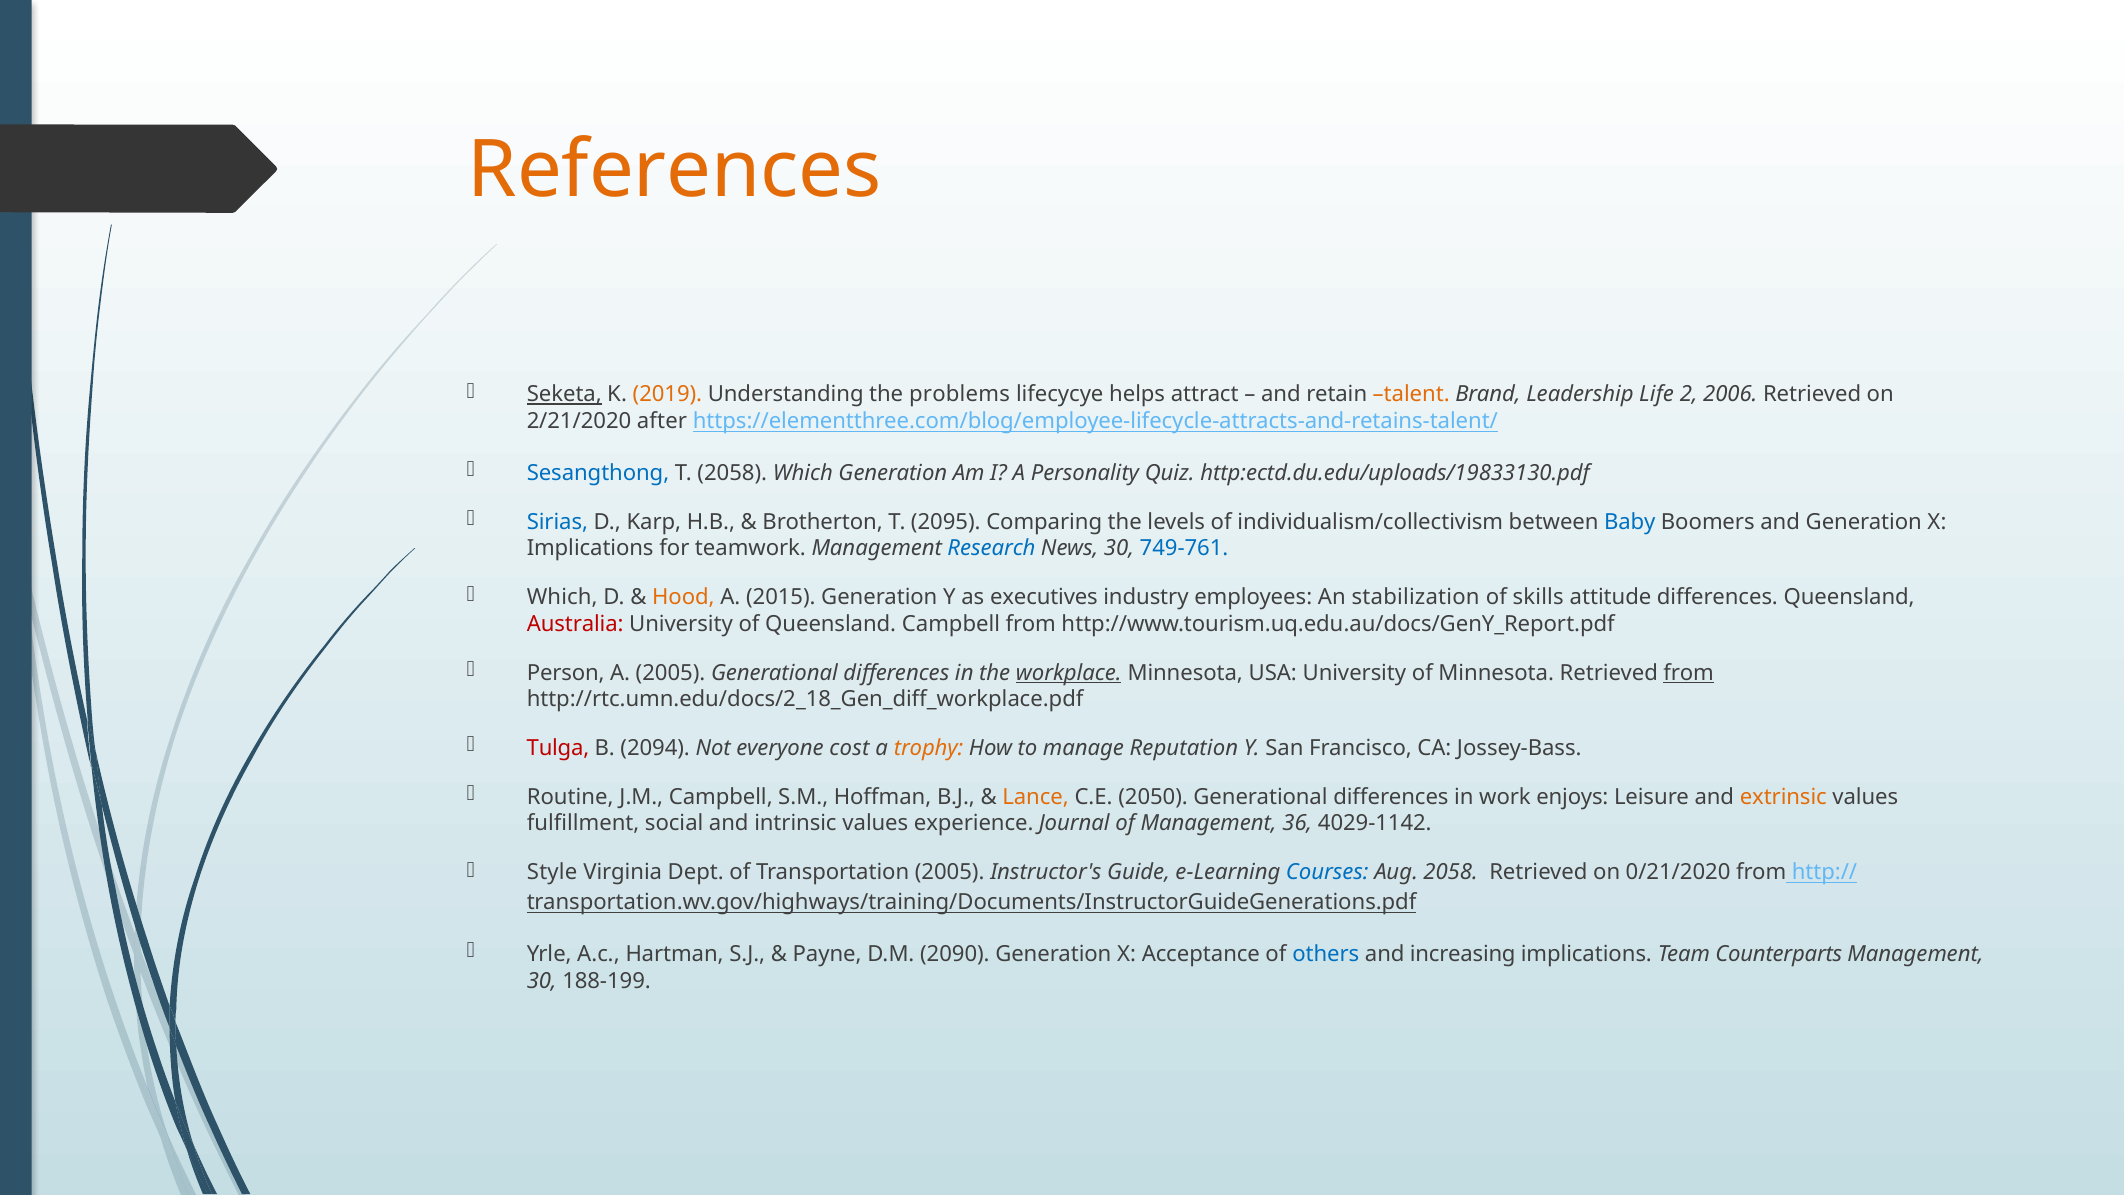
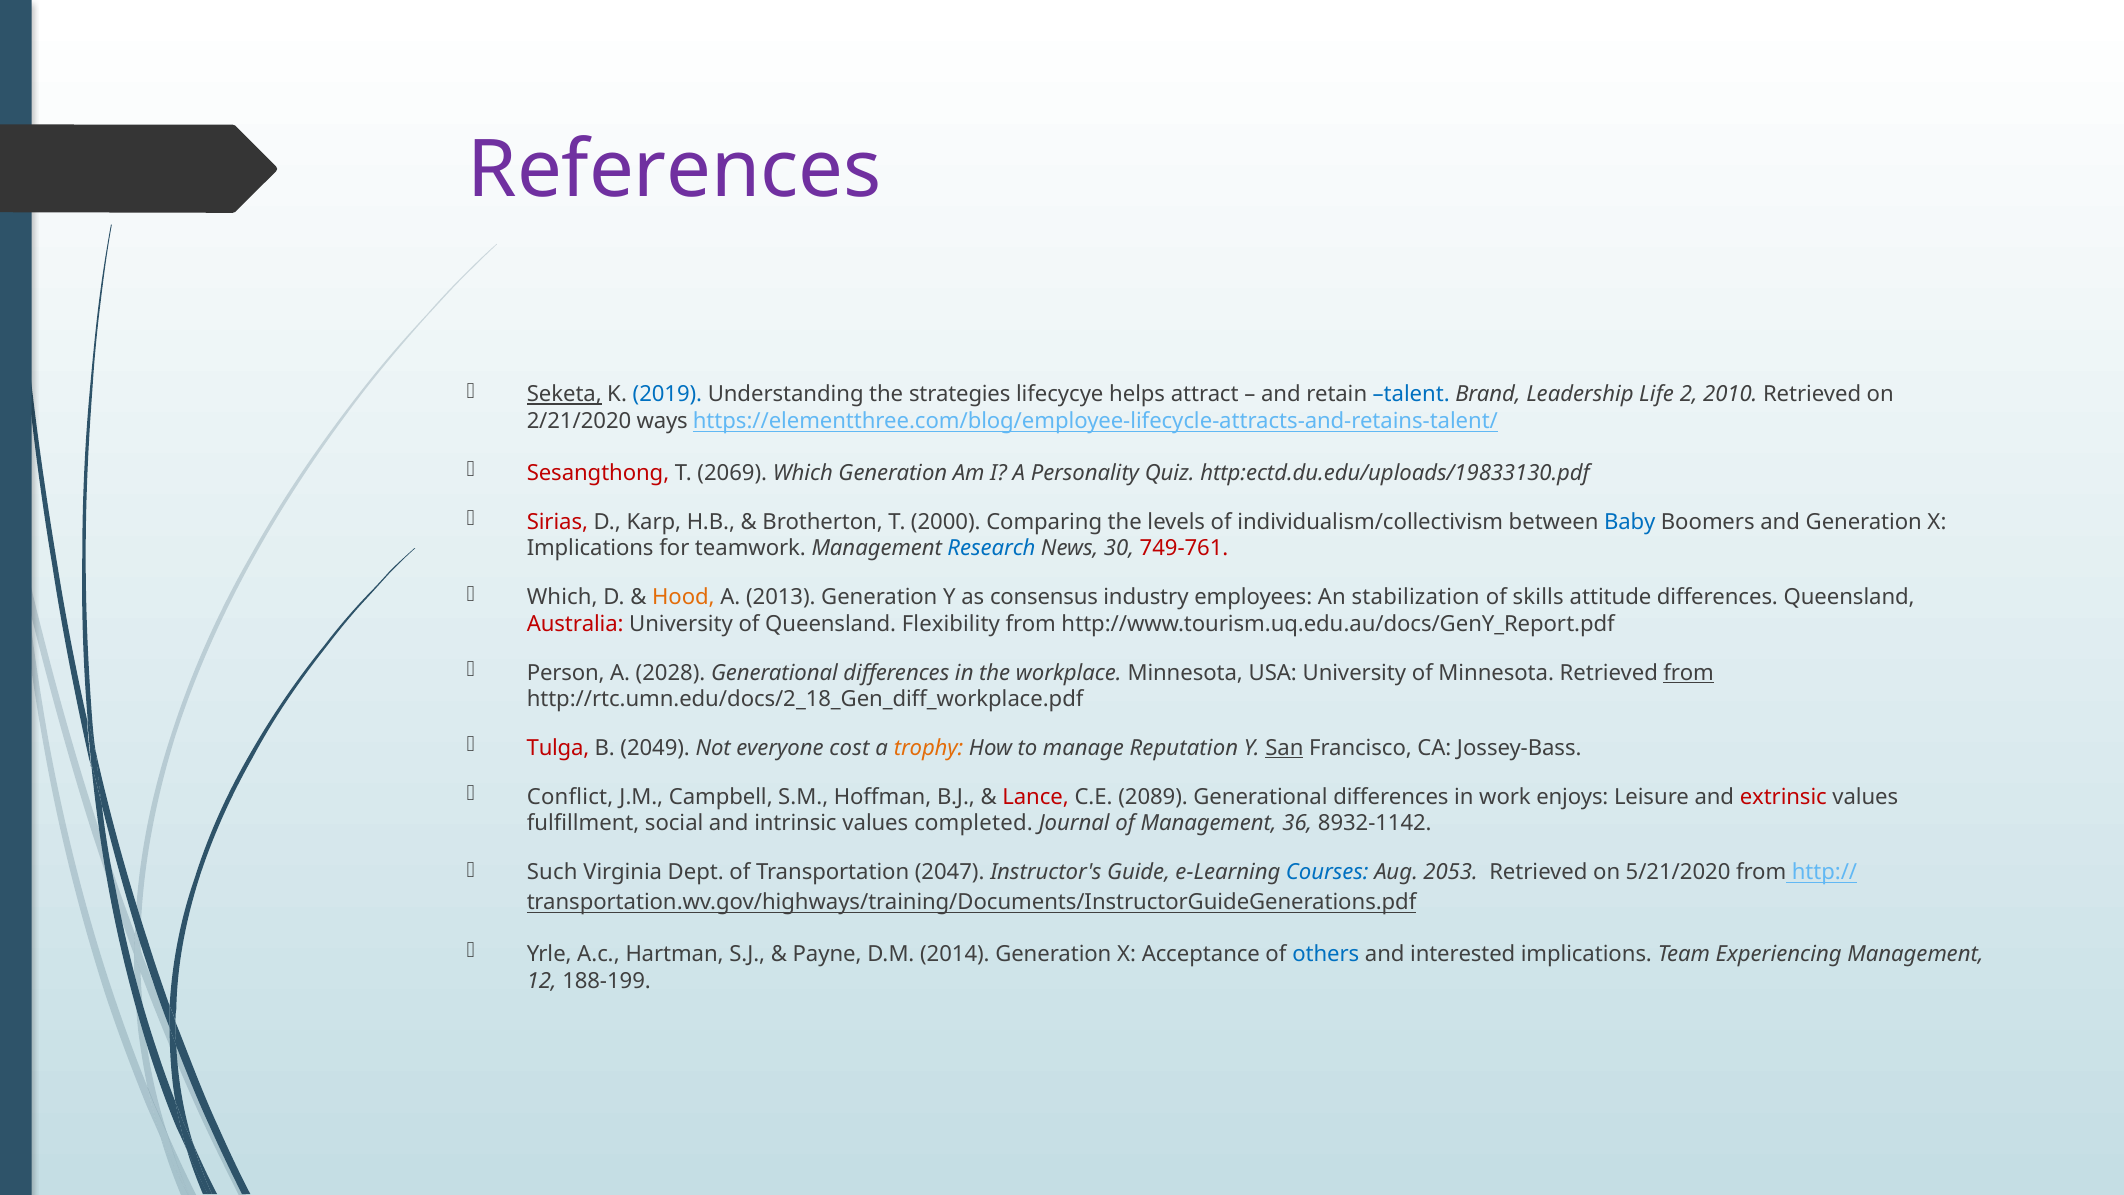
References colour: orange -> purple (674, 170)
2019 colour: orange -> blue (667, 395)
problems: problems -> strategies (960, 395)
talent colour: orange -> blue (1411, 395)
2006: 2006 -> 2010 (1730, 395)
after: after -> ways (662, 421)
Sesangthong colour: blue -> red (598, 473)
T 2058: 2058 -> 2069 (732, 473)
Sirias colour: blue -> red (557, 522)
2095: 2095 -> 2000 (946, 522)
749-761 colour: blue -> red (1184, 549)
2015: 2015 -> 2013 (781, 597)
executives: executives -> consensus (1044, 597)
Queensland Campbell: Campbell -> Flexibility (951, 624)
A 2005: 2005 -> 2028 (670, 673)
workplace underline: present -> none (1069, 673)
2094: 2094 -> 2049 (655, 748)
San underline: none -> present (1284, 748)
Routine: Routine -> Conflict (570, 797)
Lance colour: orange -> red (1036, 797)
2050: 2050 -> 2089 (1153, 797)
extrinsic colour: orange -> red (1783, 797)
experience: experience -> completed (974, 823)
4029-1142: 4029-1142 -> 8932-1142 (1375, 823)
Style: Style -> Such (552, 872)
Transportation 2005: 2005 -> 2047 (950, 872)
Aug 2058: 2058 -> 2053 (1451, 872)
0/21/2020: 0/21/2020 -> 5/21/2020 (1678, 872)
2090: 2090 -> 2014 (955, 954)
increasing: increasing -> interested (1463, 954)
Counterparts: Counterparts -> Experiencing (1779, 954)
30: 30 -> 12 (542, 981)
